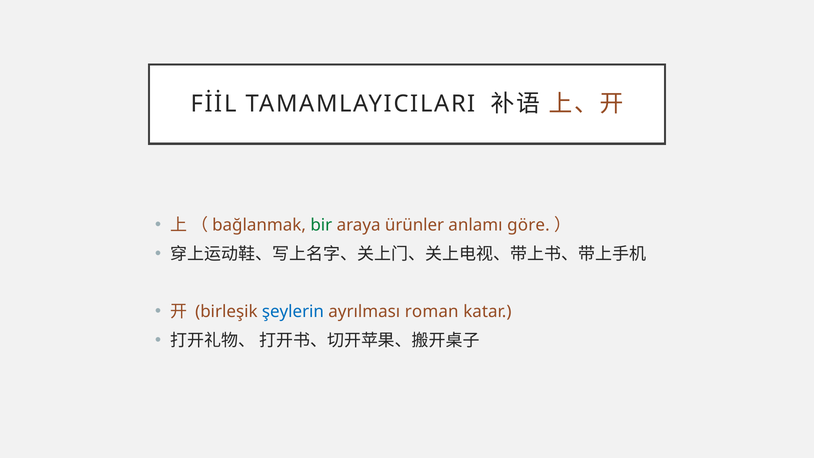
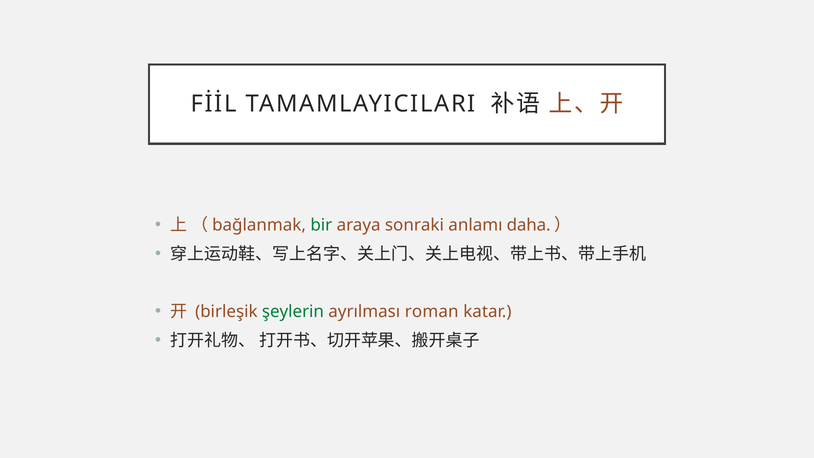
ürünler: ürünler -> sonraki (414, 225)
göre: göre -> daha (529, 225)
şeylerin colour: blue -> green (293, 312)
